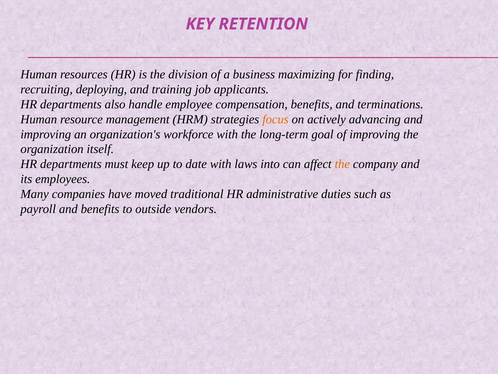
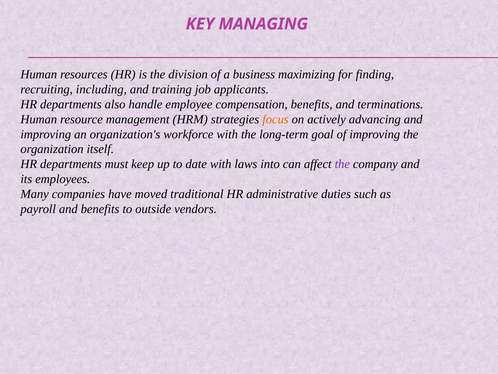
RETENTION: RETENTION -> MANAGING (263, 24)
deploying: deploying -> including (101, 89)
the colour: orange -> purple (342, 164)
